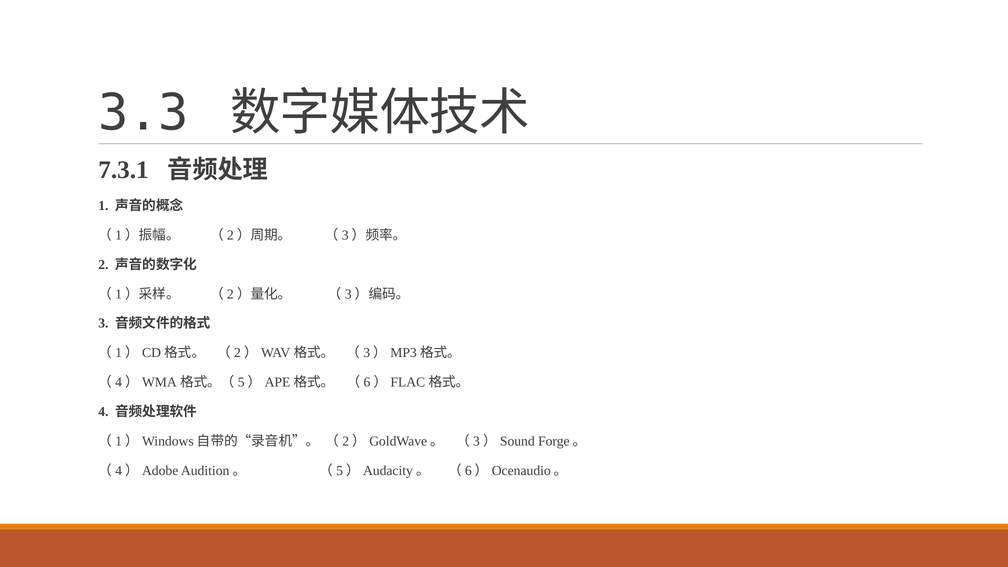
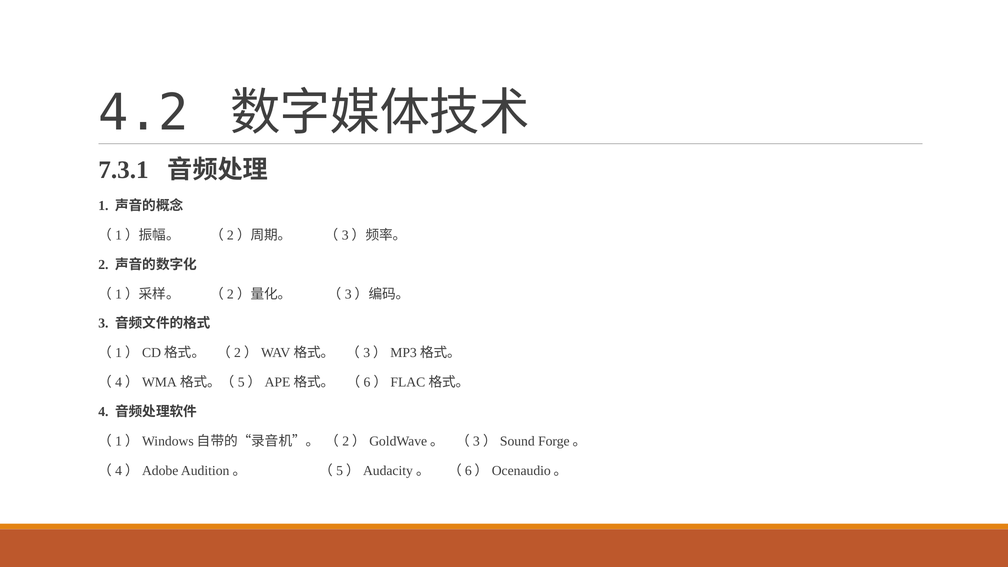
3.3: 3.3 -> 4.2 (143, 113)
